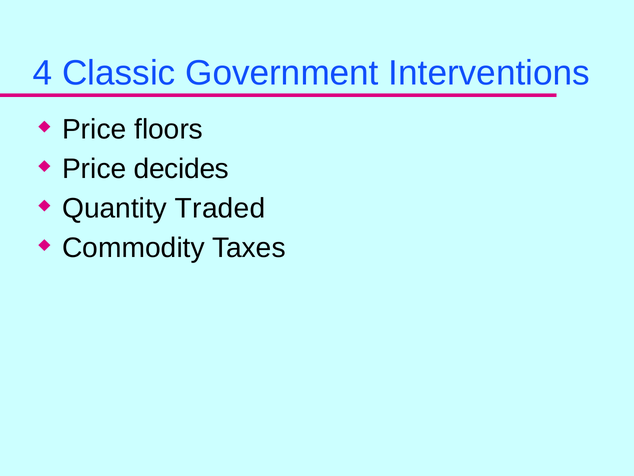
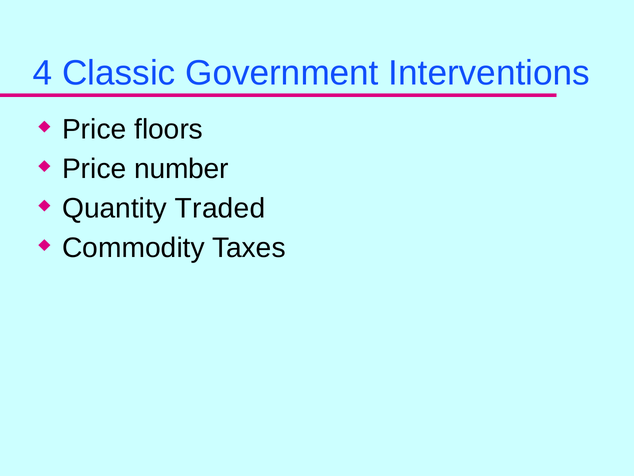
decides: decides -> number (181, 169)
